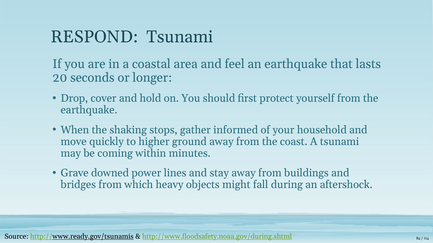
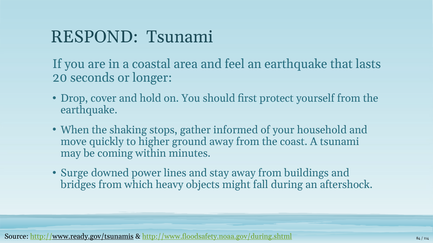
Grave: Grave -> Surge (74, 173)
